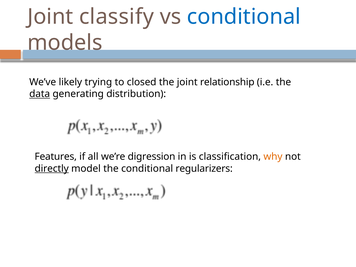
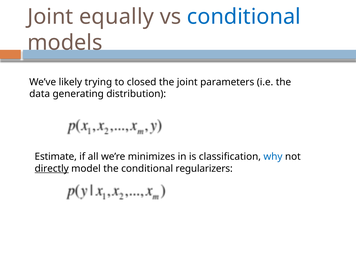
classify: classify -> equally (116, 17)
relationship: relationship -> parameters (227, 82)
data underline: present -> none (40, 94)
Features: Features -> Estimate (56, 157)
digression: digression -> minimizes (151, 157)
why colour: orange -> blue (273, 157)
